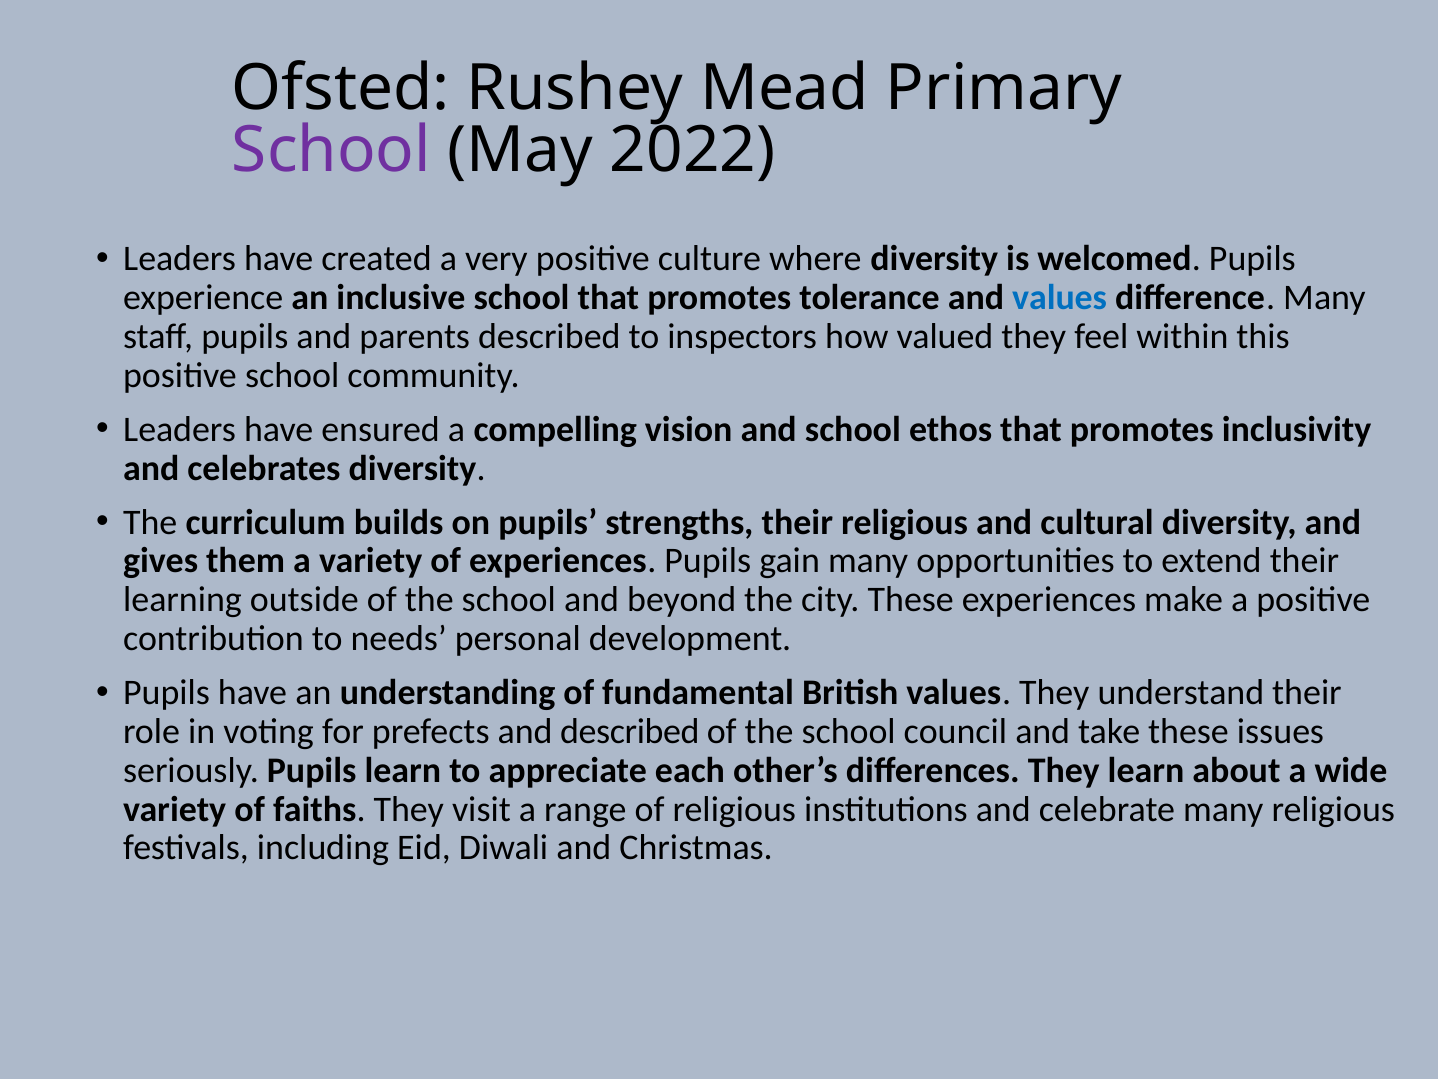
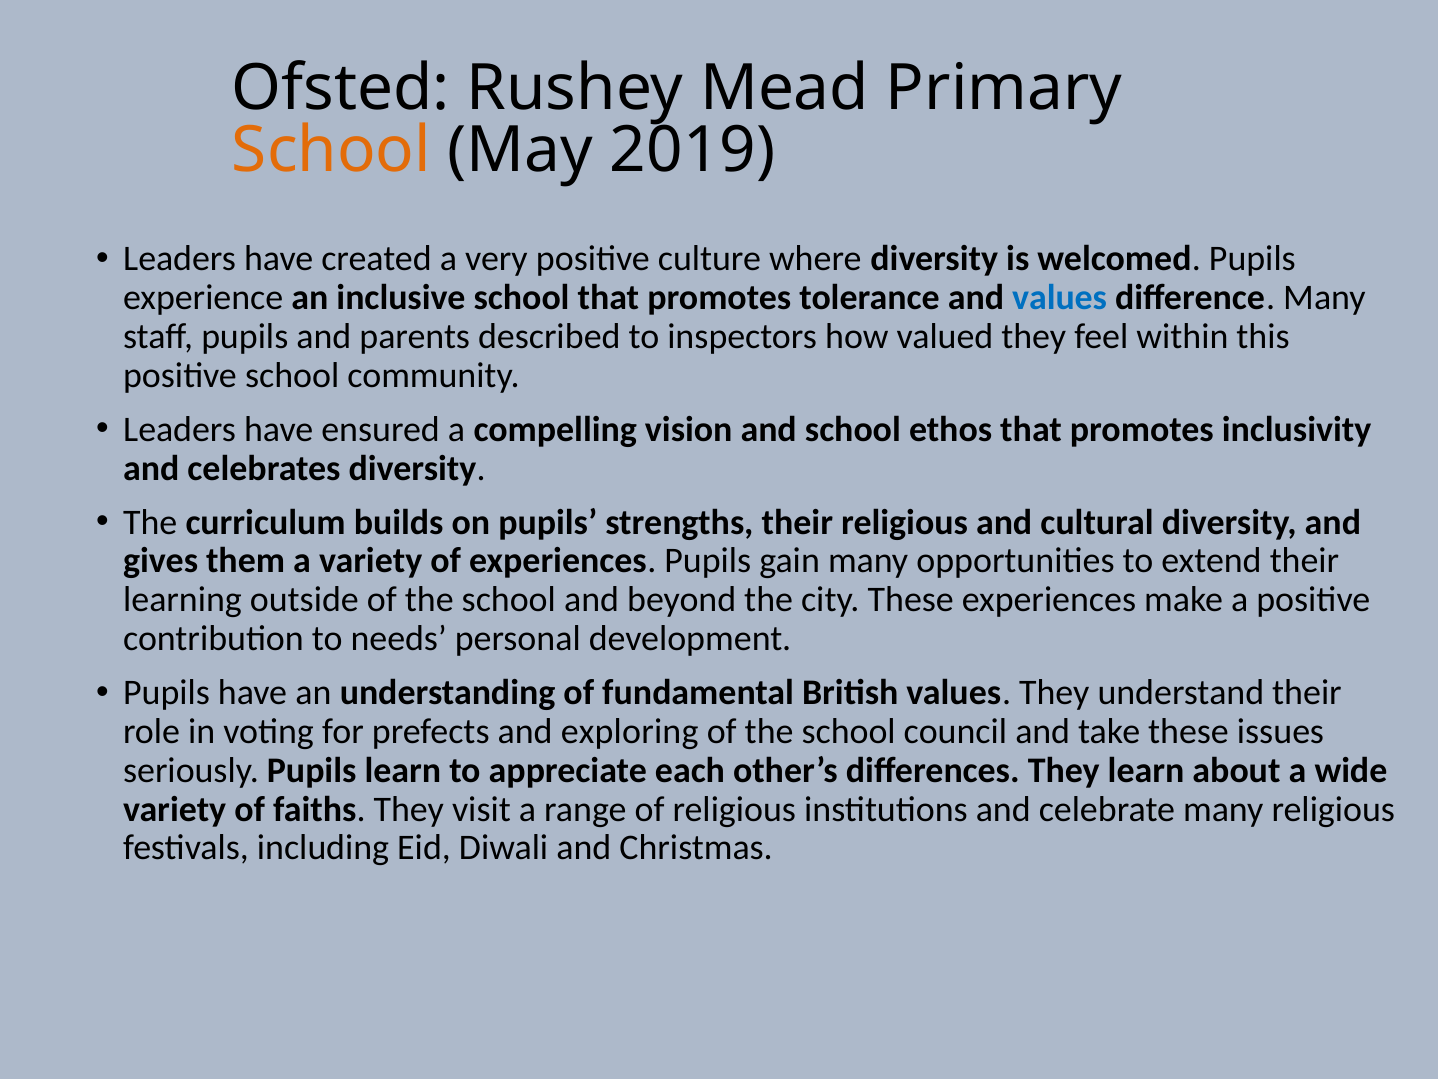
School colour: purple -> orange (331, 150)
2022: 2022 -> 2019 (693, 150)
and described: described -> exploring (630, 731)
